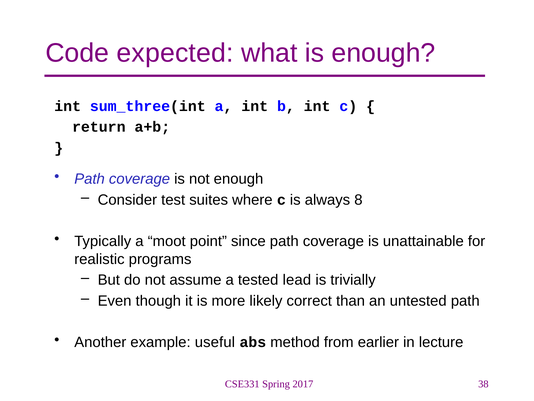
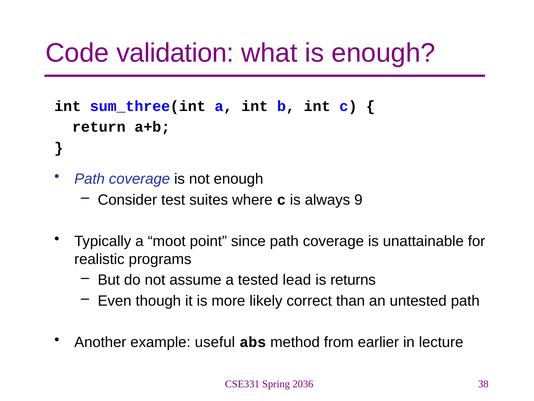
expected: expected -> validation (175, 53)
8: 8 -> 9 (358, 200)
trivially: trivially -> returns (353, 280)
2017: 2017 -> 2036 (303, 383)
